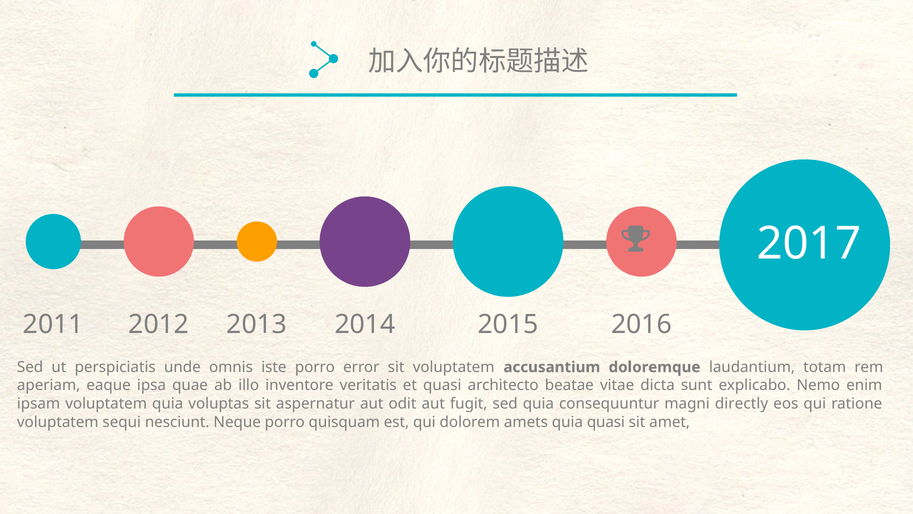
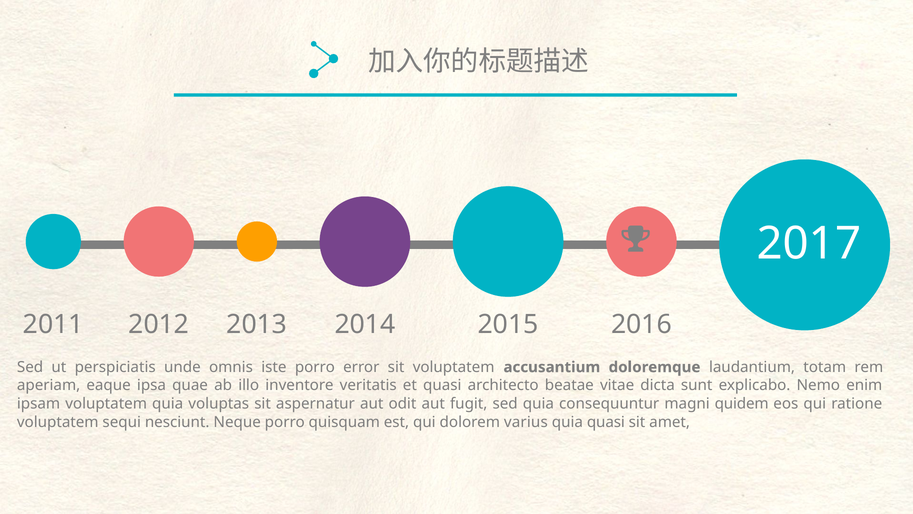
directly: directly -> quidem (742, 404)
amets: amets -> varius (526, 422)
